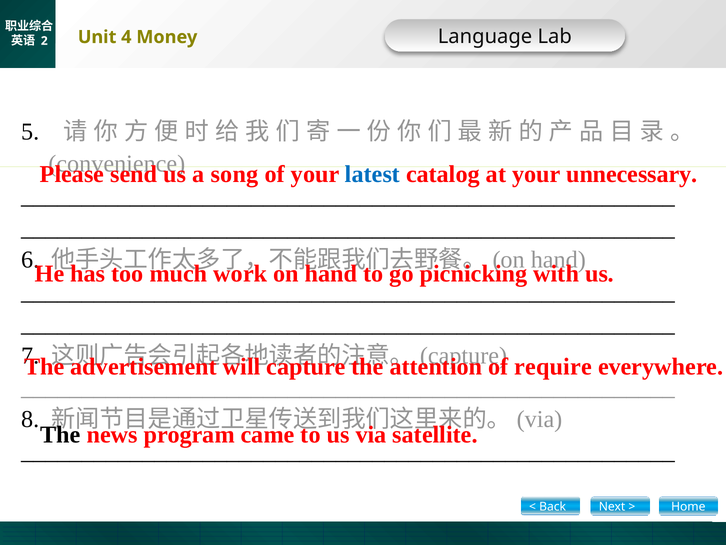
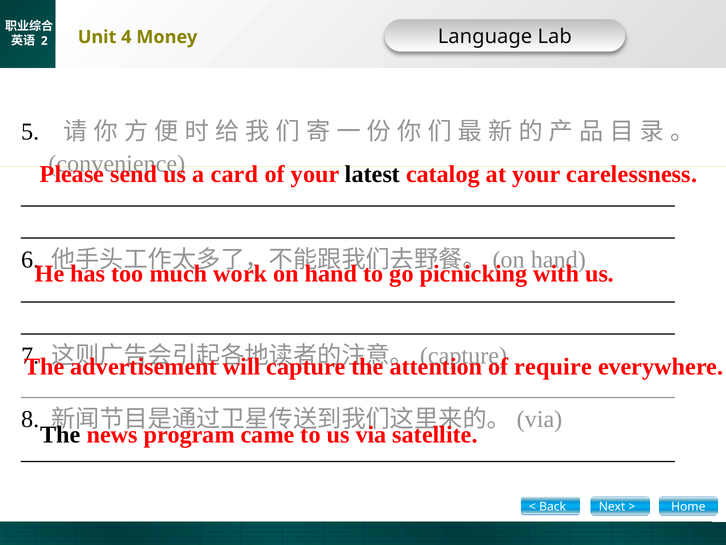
song: song -> card (234, 174)
latest colour: blue -> black (372, 174)
unnecessary: unnecessary -> carelessness (632, 174)
